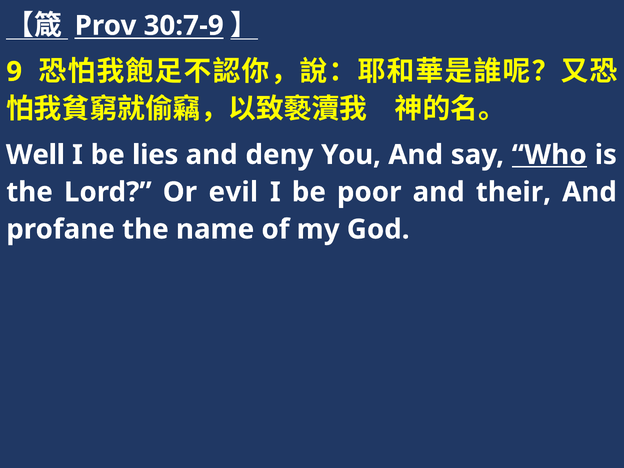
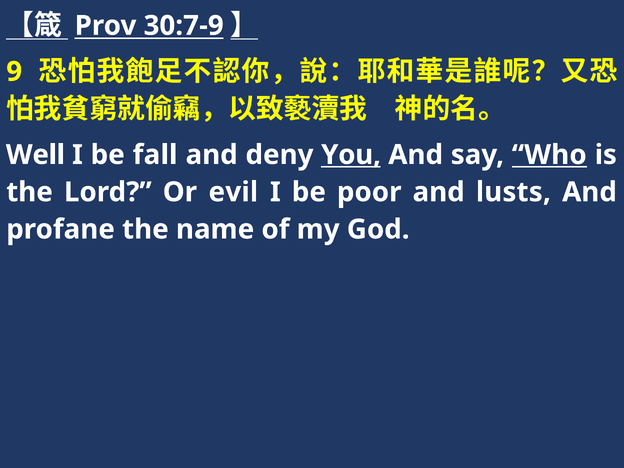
lies: lies -> fall (155, 155)
You underline: none -> present (351, 155)
their: their -> lusts (513, 192)
